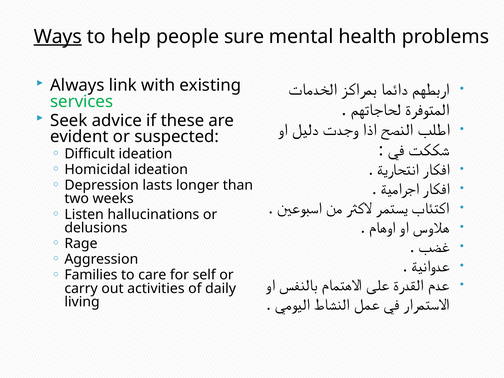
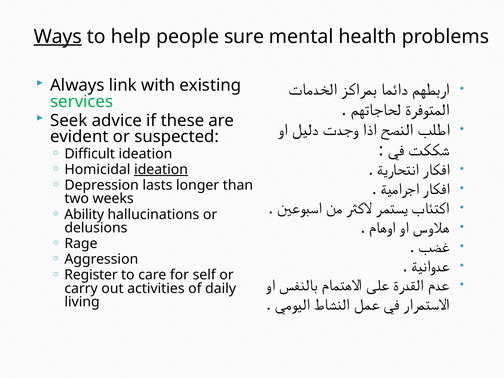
ideation underline: none -> present (161, 170)
Listen: Listen -> Ability (84, 214)
Families: Families -> Register (91, 275)
